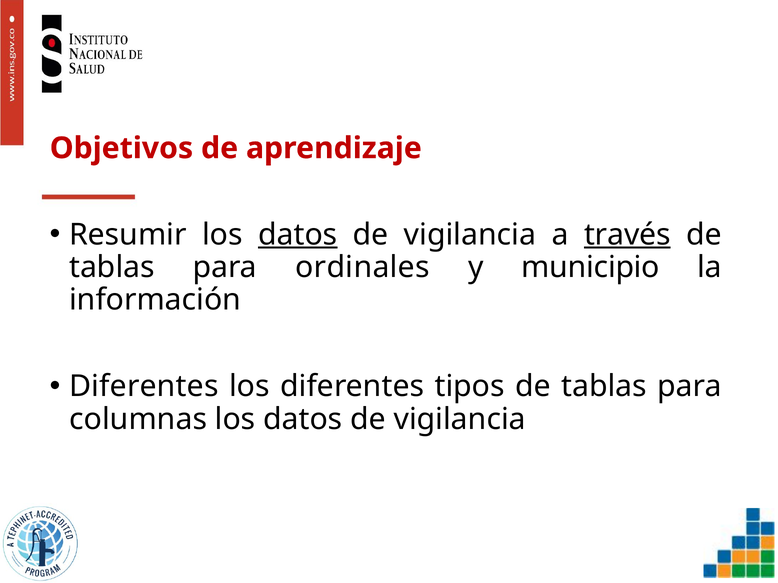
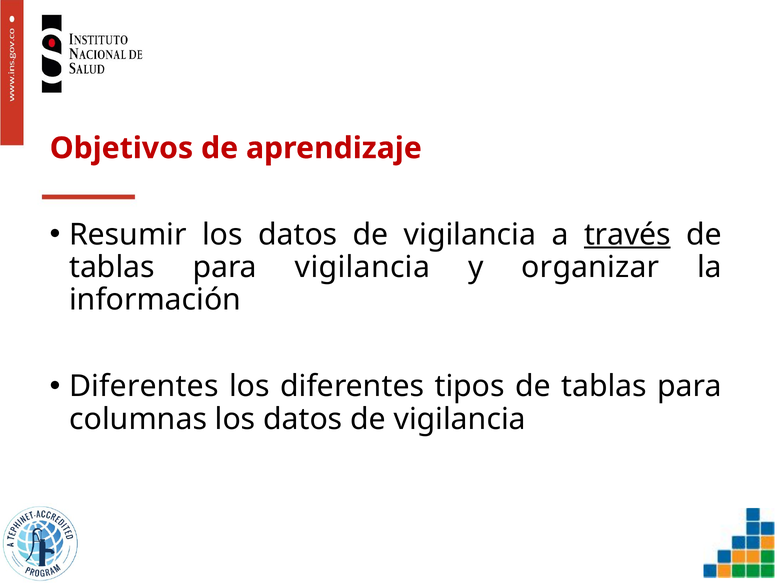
datos underline: present -> none (298, 235)
para ordinales: ordinales -> vigilancia (362, 267)
municipio: municipio -> organizar (590, 267)
